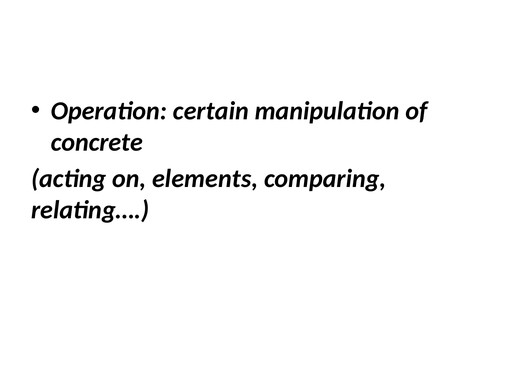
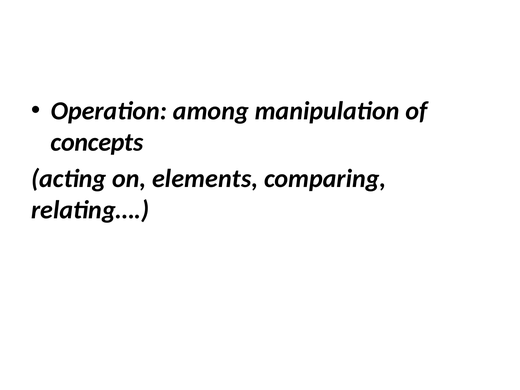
certain: certain -> among (211, 111)
concrete: concrete -> concepts (97, 142)
